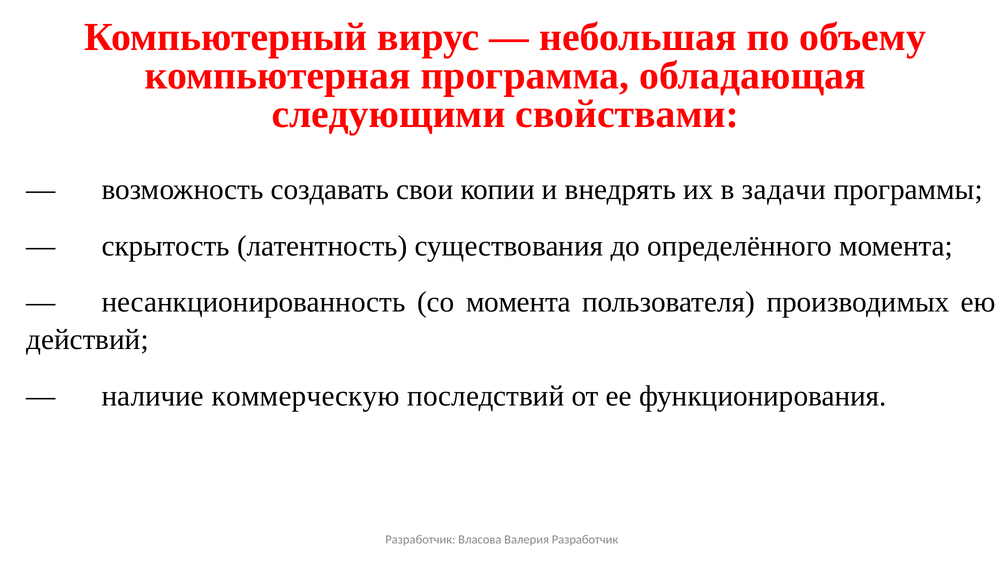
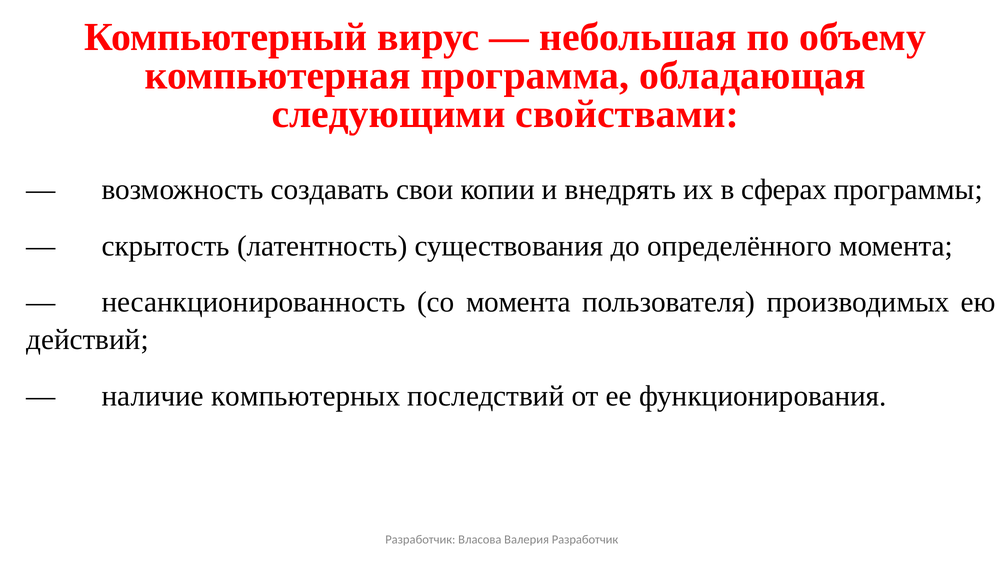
задачи: задачи -> сферах (784, 189)
коммерческую: коммерческую -> компьютерных (306, 396)
